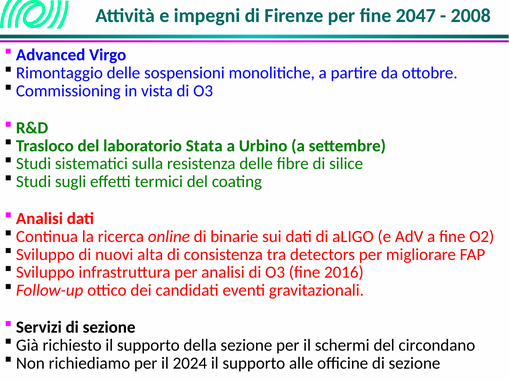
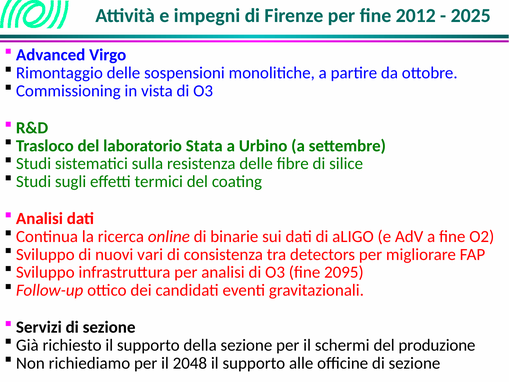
2047: 2047 -> 2012 (416, 16)
2008: 2008 -> 2025 (471, 16)
alta: alta -> vari (150, 254)
2016: 2016 -> 2095 (344, 272)
circondano: circondano -> produzione (437, 345)
2024: 2024 -> 2048 (190, 363)
